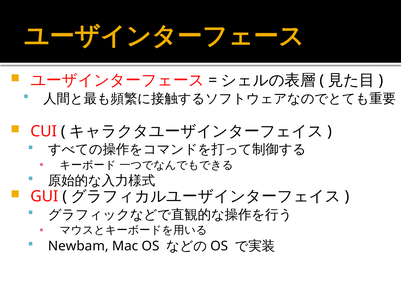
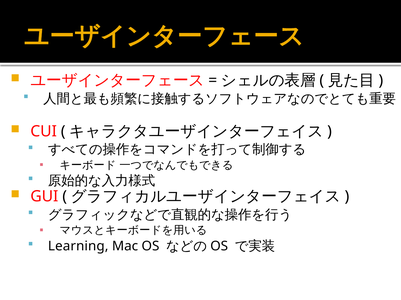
Newbam: Newbam -> Learning (78, 247)
